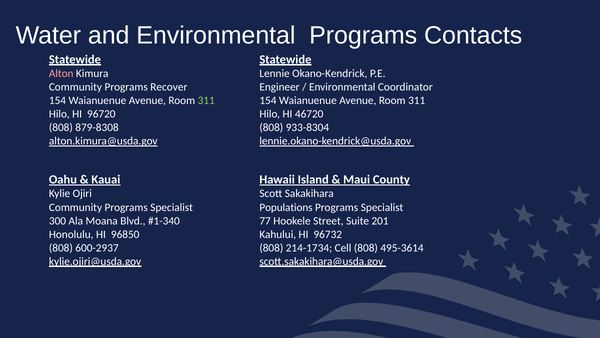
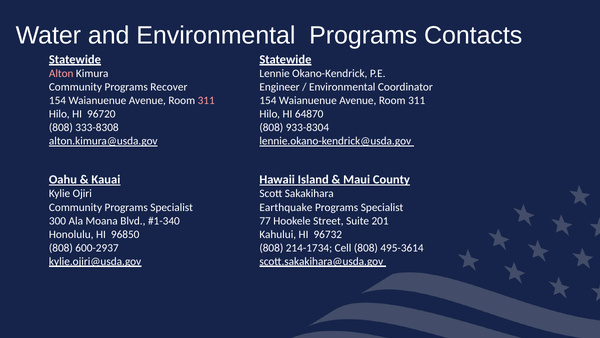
311 colour: light green -> pink (206, 100)
46720: 46720 -> 64870 (309, 114)
879-8308: 879-8308 -> 333-8308 (97, 127)
Populations: Populations -> Earthquake (286, 207)
